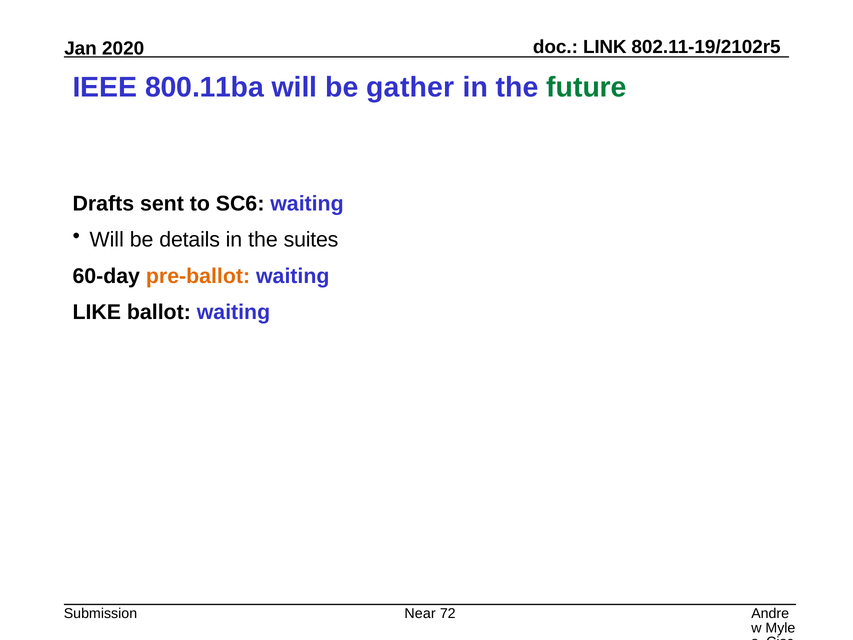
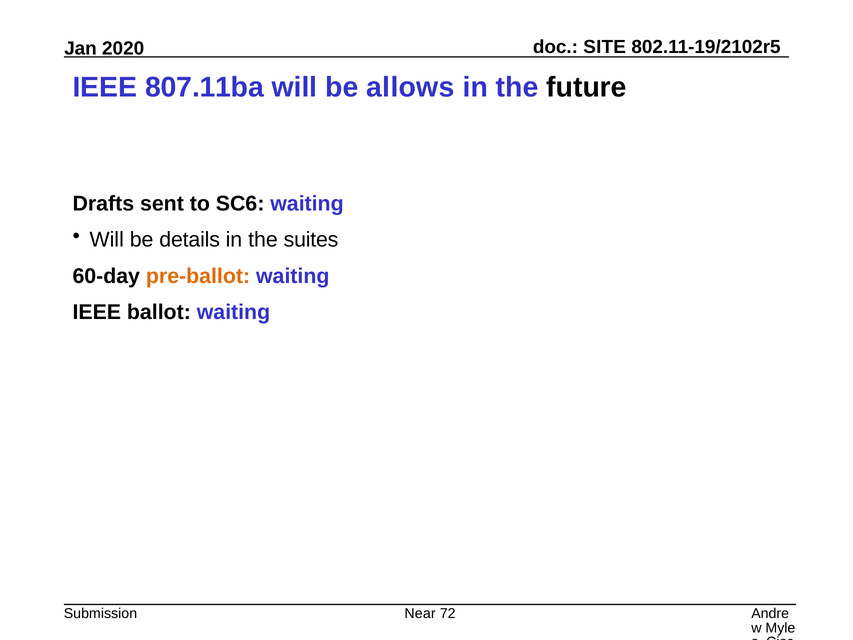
LINK: LINK -> SITE (605, 47)
800.11ba: 800.11ba -> 807.11ba (205, 87)
gather: gather -> allows (410, 87)
future colour: green -> black (587, 87)
LIKE: LIKE -> IEEE (97, 312)
